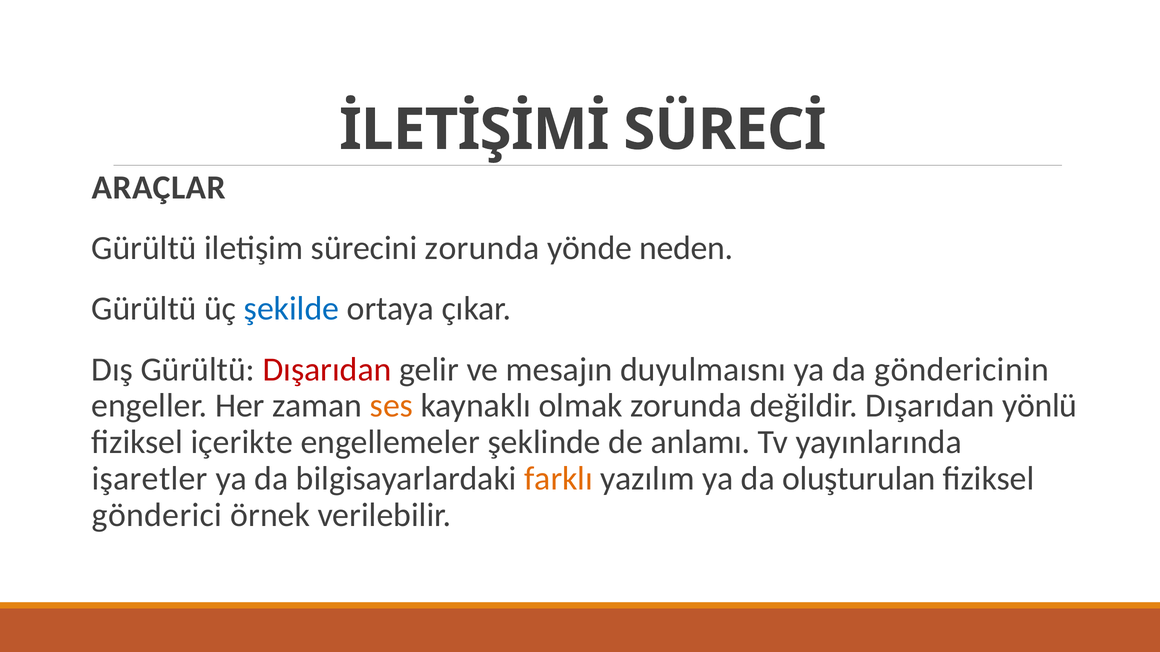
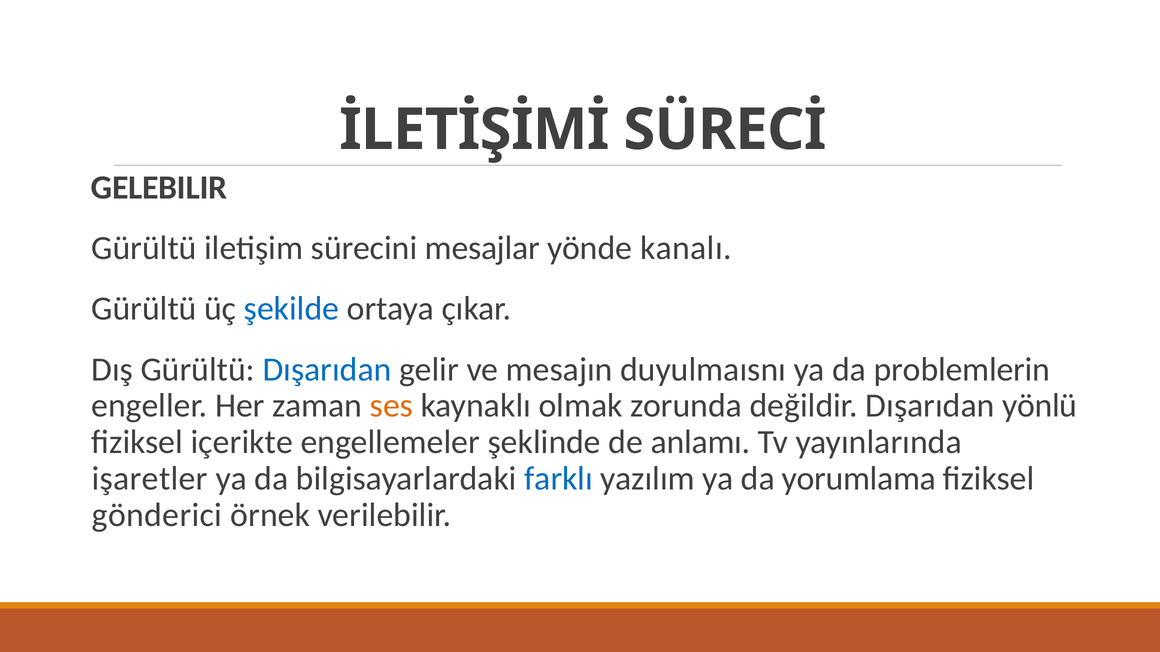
ARAÇLAR: ARAÇLAR -> GELEBILIR (159, 188)
sürecini zorunda: zorunda -> mesajlar (482, 248)
neden: neden -> kanalı (686, 248)
Dışarıdan colour: red -> blue (327, 370)
göndericinin: göndericinin -> problemlerin (962, 370)
farklı colour: orange -> blue (559, 479)
oluşturulan: oluşturulan -> yorumlama (859, 479)
